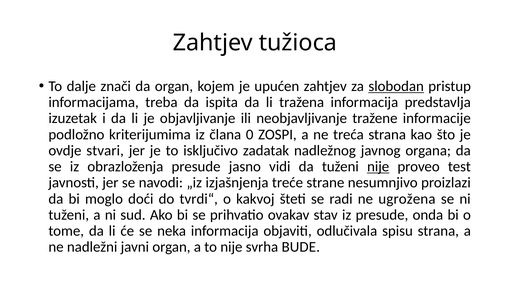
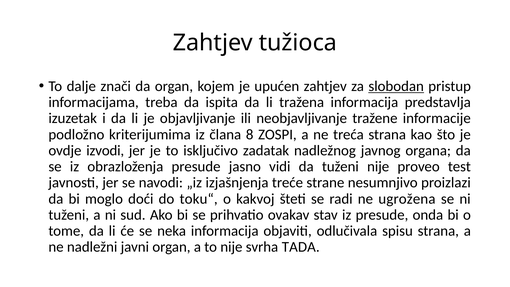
0: 0 -> 8 (250, 134)
stvari: stvari -> izvodi (105, 150)
nije underline: present -> none (378, 167)
tvrdi“: tvrdi“ -> toku“ (199, 199)
BUDE: BUDE -> TADA (301, 247)
